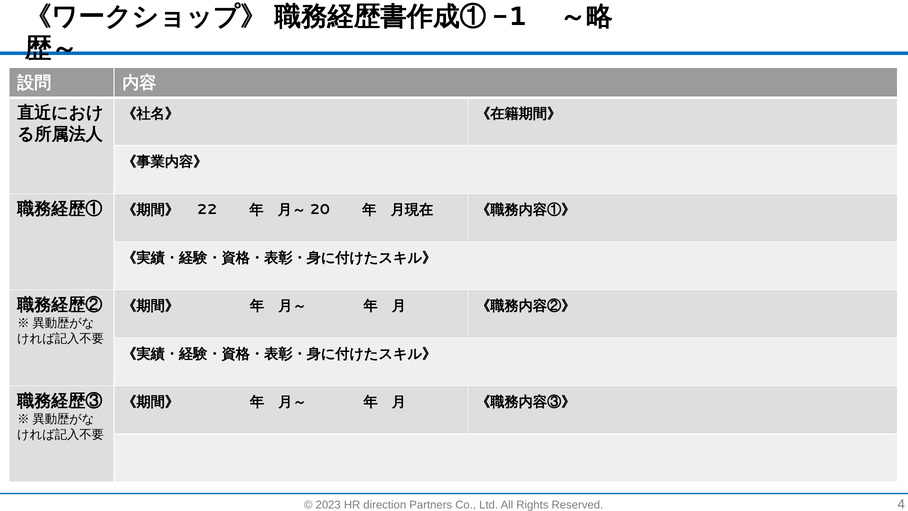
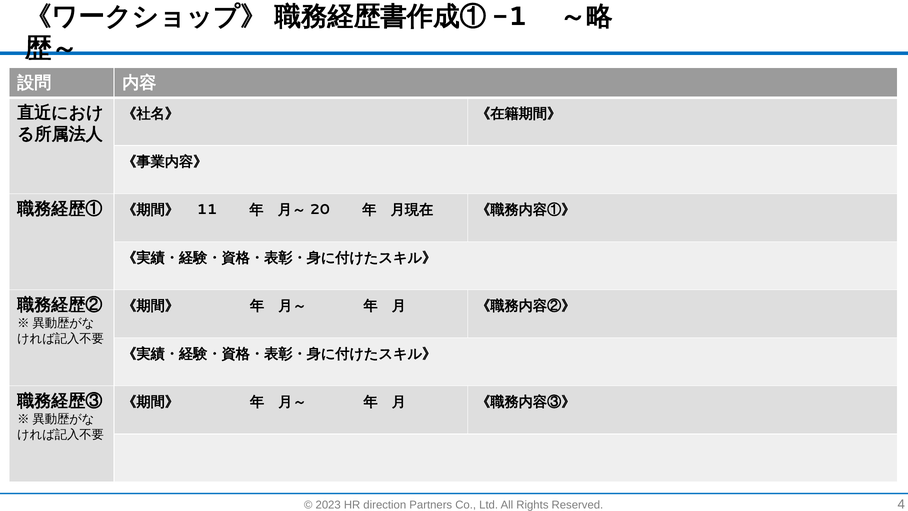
22: 22 -> 11 (207, 210)
